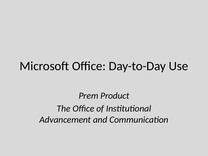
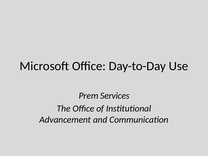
Product: Product -> Services (115, 96)
